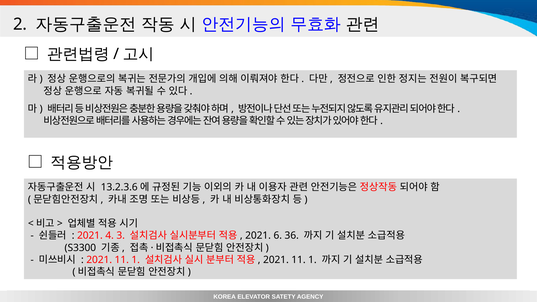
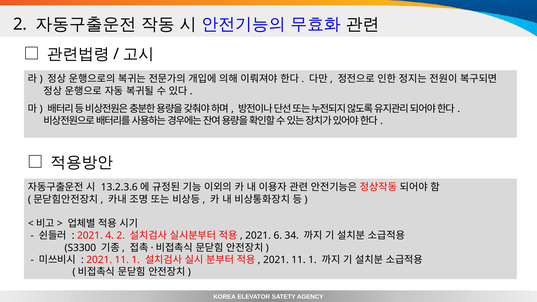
4 3: 3 -> 2 (121, 236)
36: 36 -> 34 (292, 236)
